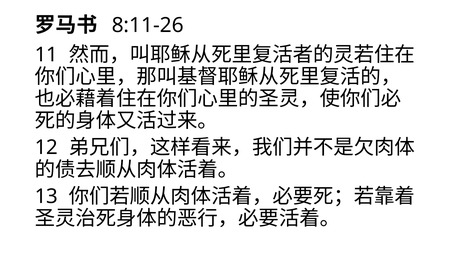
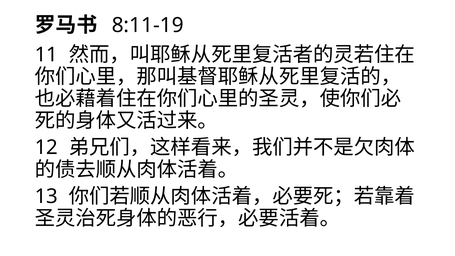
8:11-26: 8:11-26 -> 8:11-19 (148, 25)
